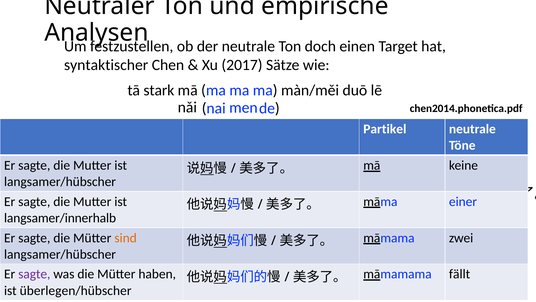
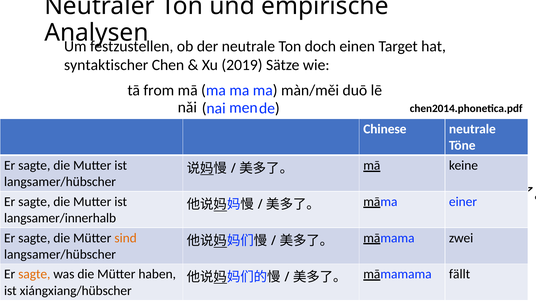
2017: 2017 -> 2019 (242, 65)
stark: stark -> from (159, 90)
Partikel: Partikel -> Chinese (385, 129)
sagte colour: purple -> orange (34, 274)
überlegen/hübscher: überlegen/hübscher -> xiángxiang/hübscher (76, 290)
